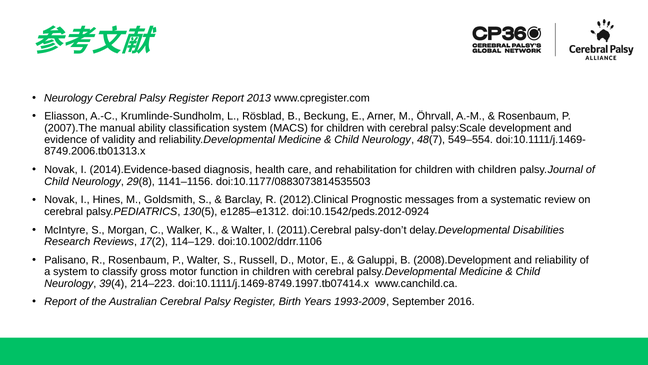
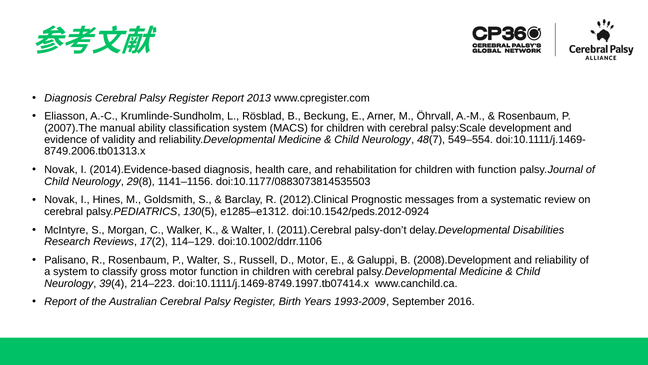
Neurology: Neurology -> Diagnosis (68, 98)
with children: children -> function (497, 170)
